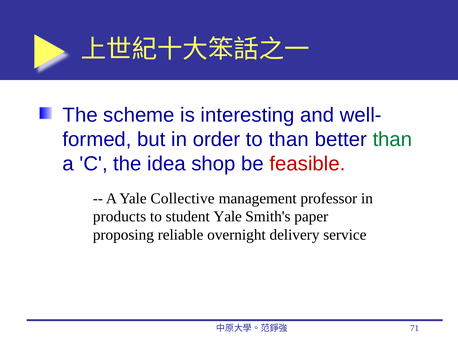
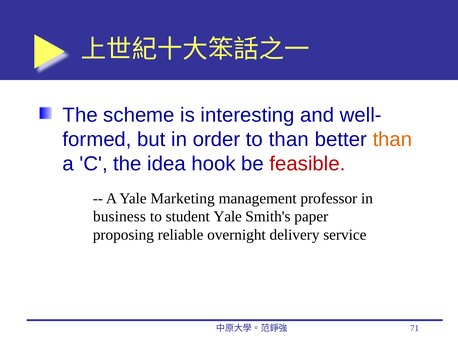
than colour: green -> orange (392, 140)
shop: shop -> hook (213, 164)
Collective: Collective -> Marketing (183, 199)
products: products -> business (119, 217)
